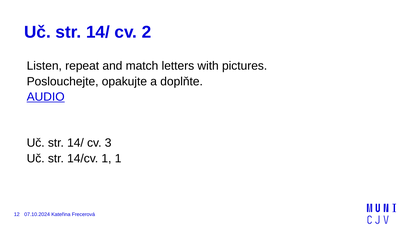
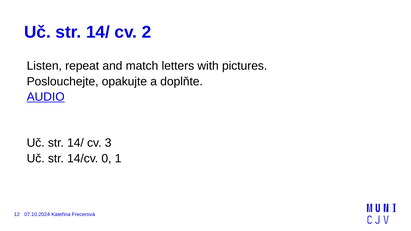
14/cv 1: 1 -> 0 (106, 159)
